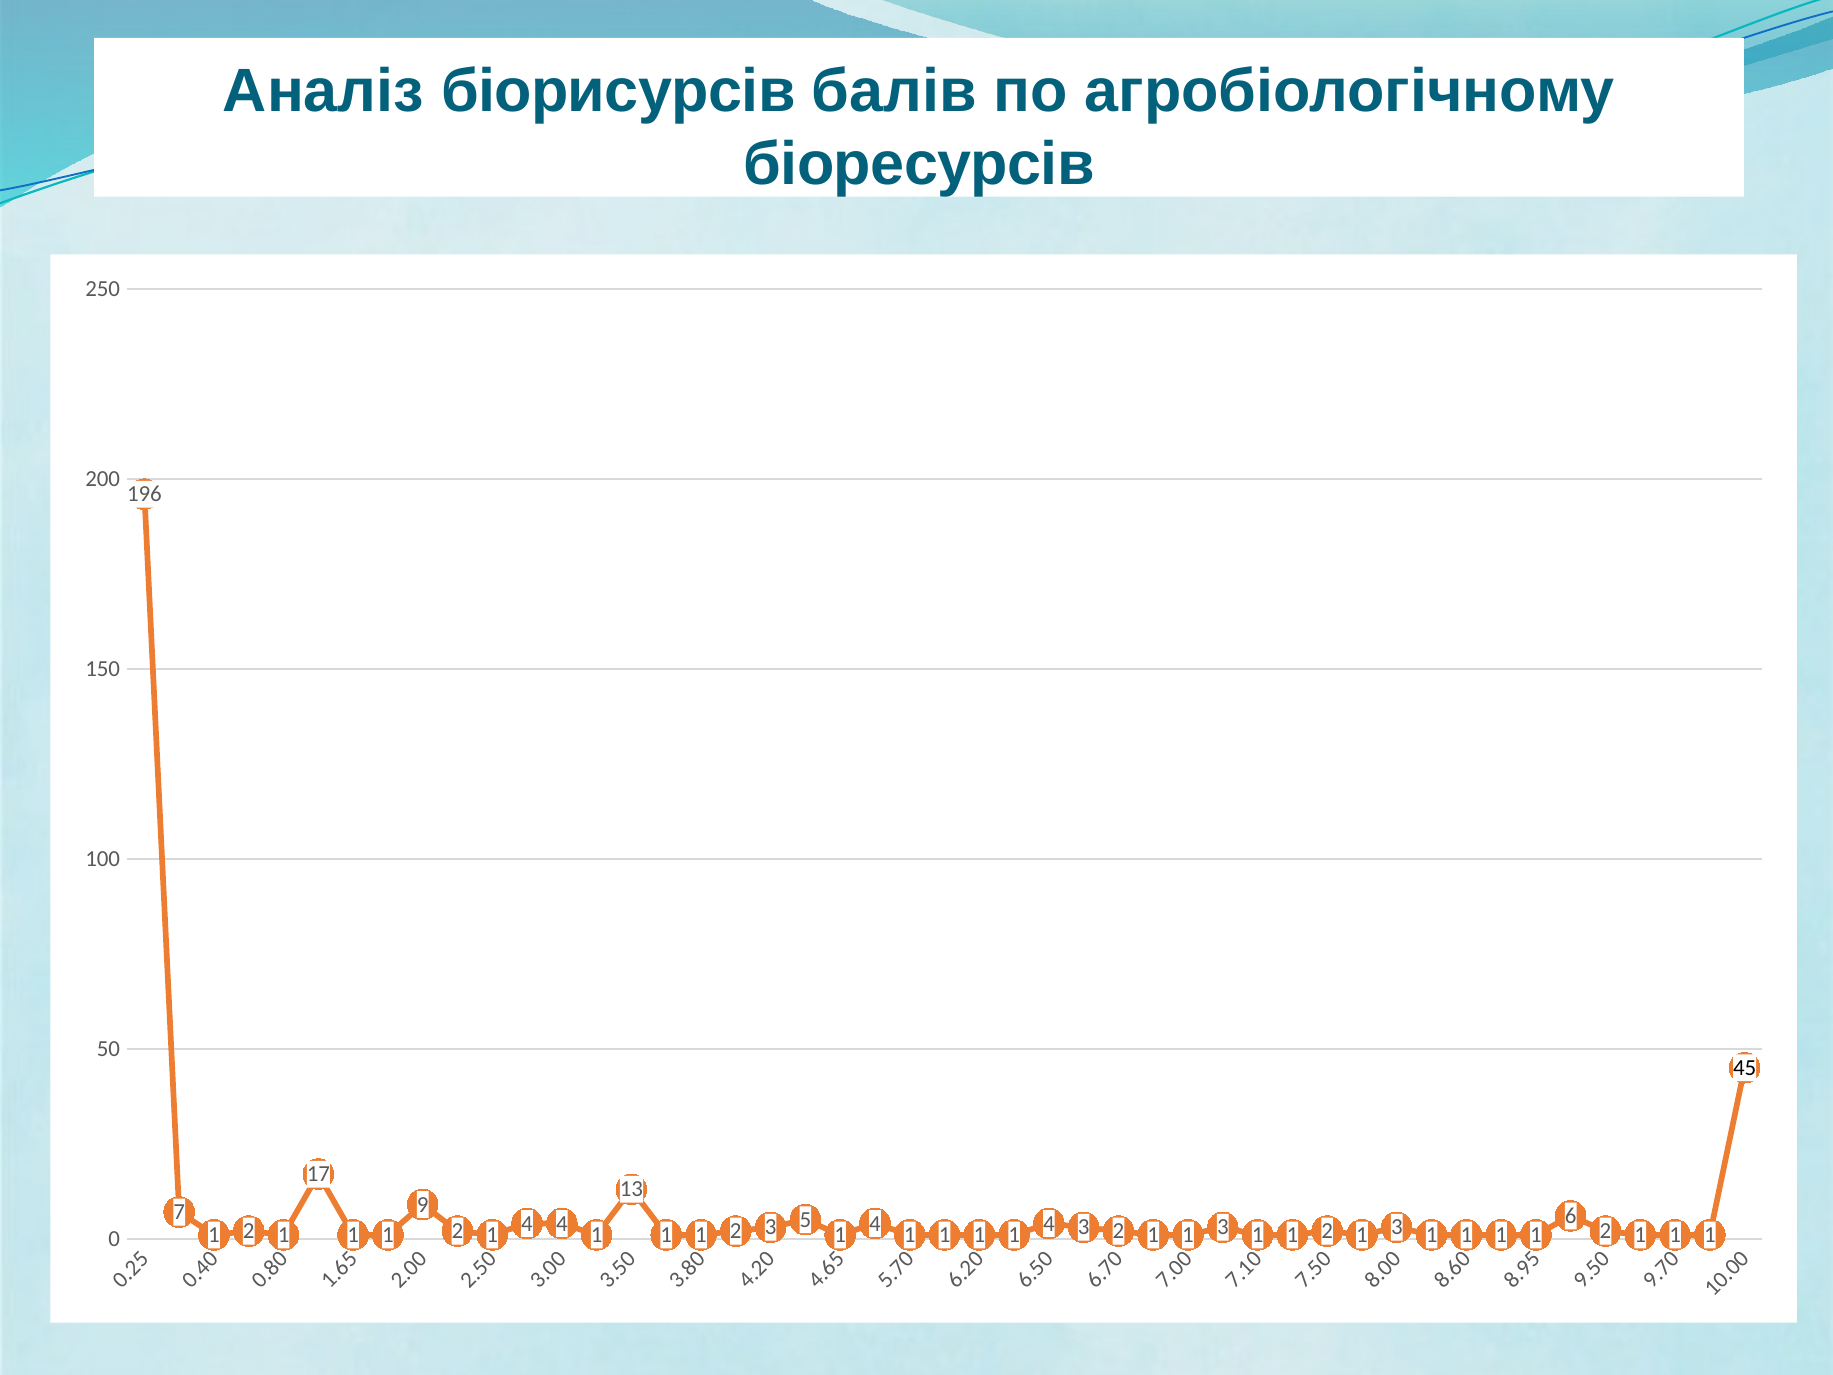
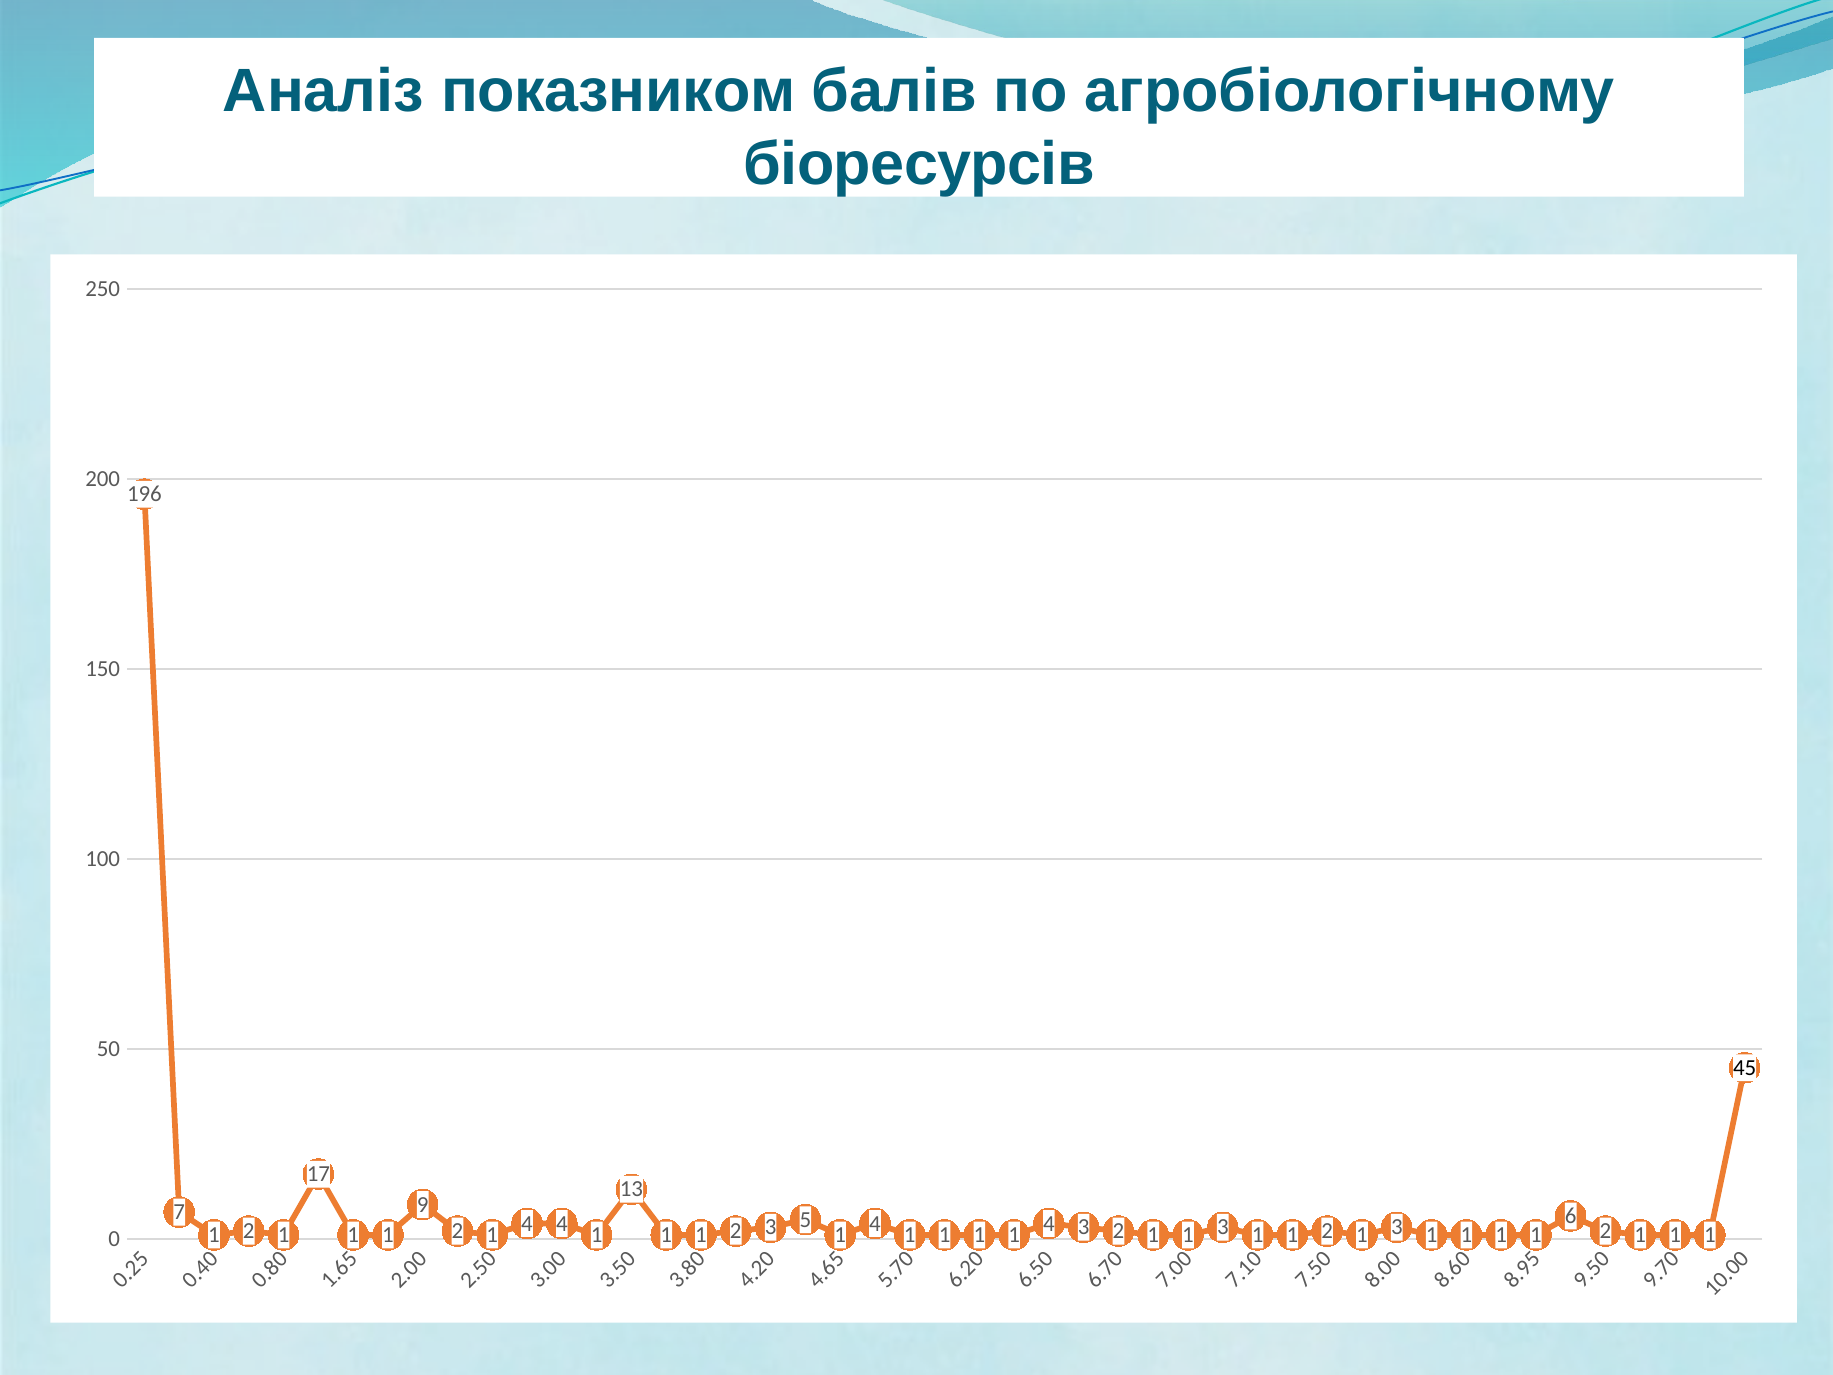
біорисурсів: біорисурсів -> показником (618, 91)
